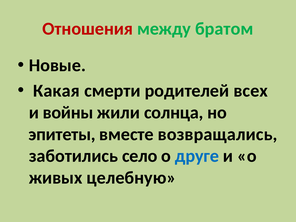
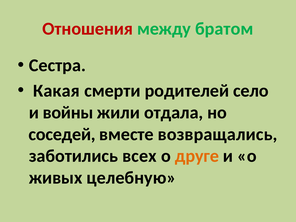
Новые: Новые -> Сестра (57, 65)
всех: всех -> село (251, 91)
солнца: солнца -> отдала (174, 113)
эпитеты: эпитеты -> соседей (62, 134)
село: село -> всех (139, 156)
друге colour: blue -> orange (197, 156)
